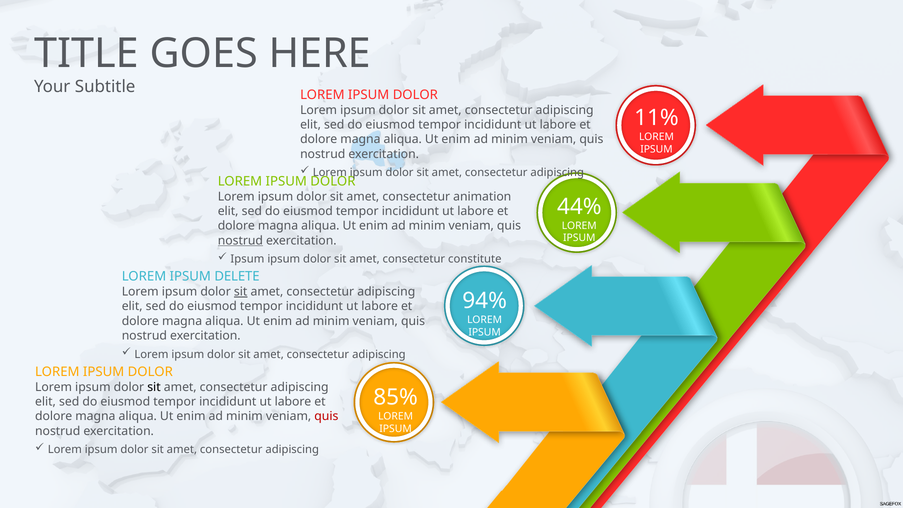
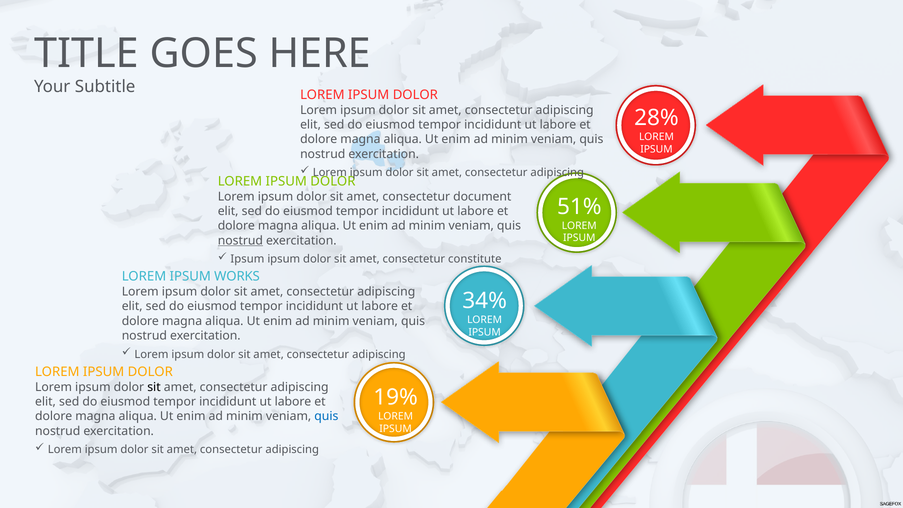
11%: 11% -> 28% (656, 118)
animation: animation -> document (482, 196)
44%: 44% -> 51% (579, 207)
DELETE: DELETE -> WORKS (237, 277)
sit underline: present -> none (241, 292)
94%: 94% -> 34% (485, 301)
85%: 85% -> 19% (396, 397)
quis colour: red -> blue (326, 416)
